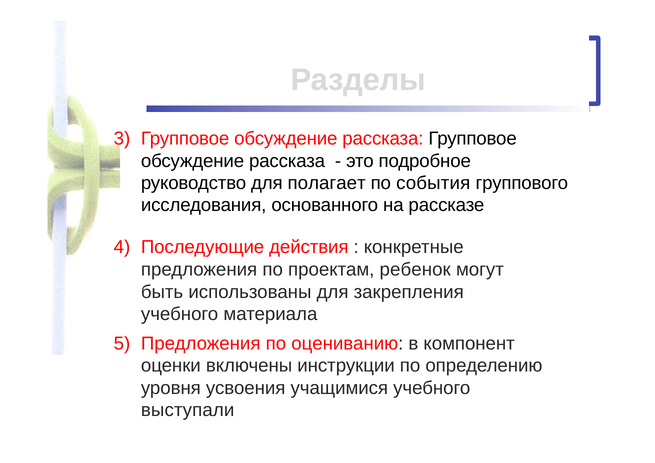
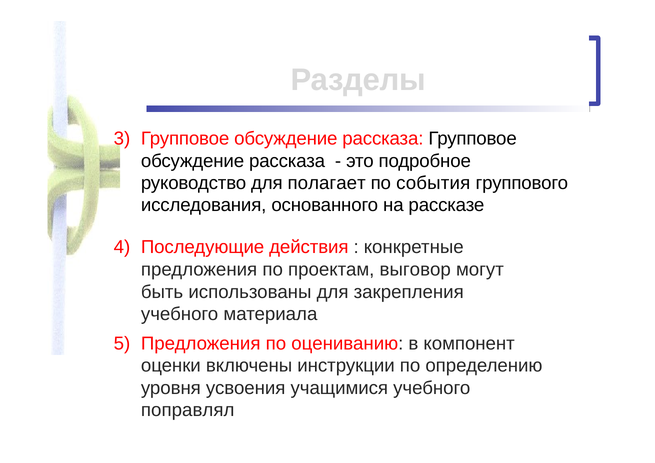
ребенок: ребенок -> выговор (415, 269)
выступали: выступали -> поправлял (188, 410)
